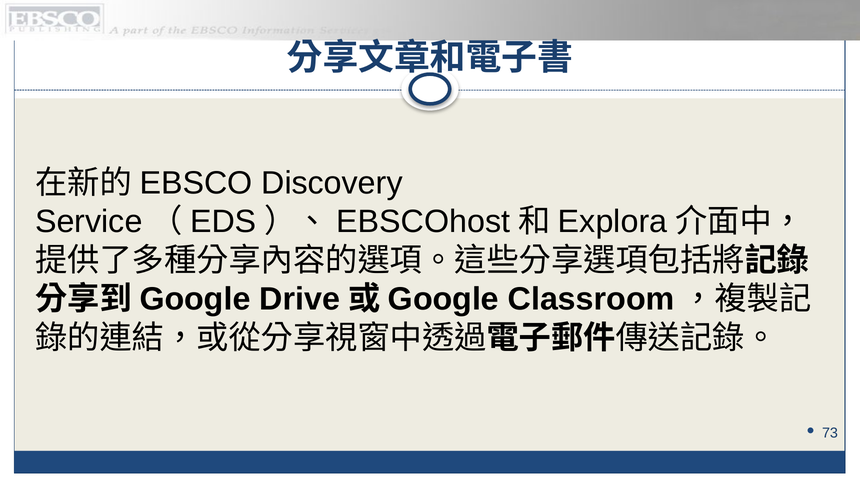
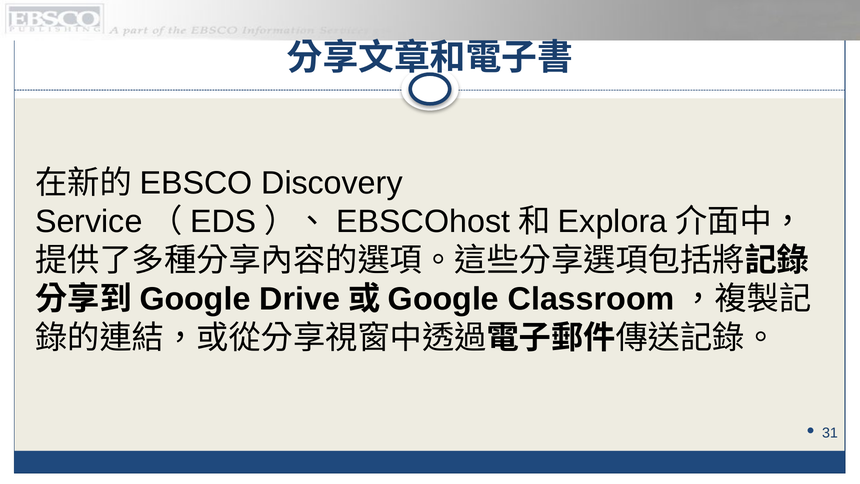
73: 73 -> 31 (830, 433)
